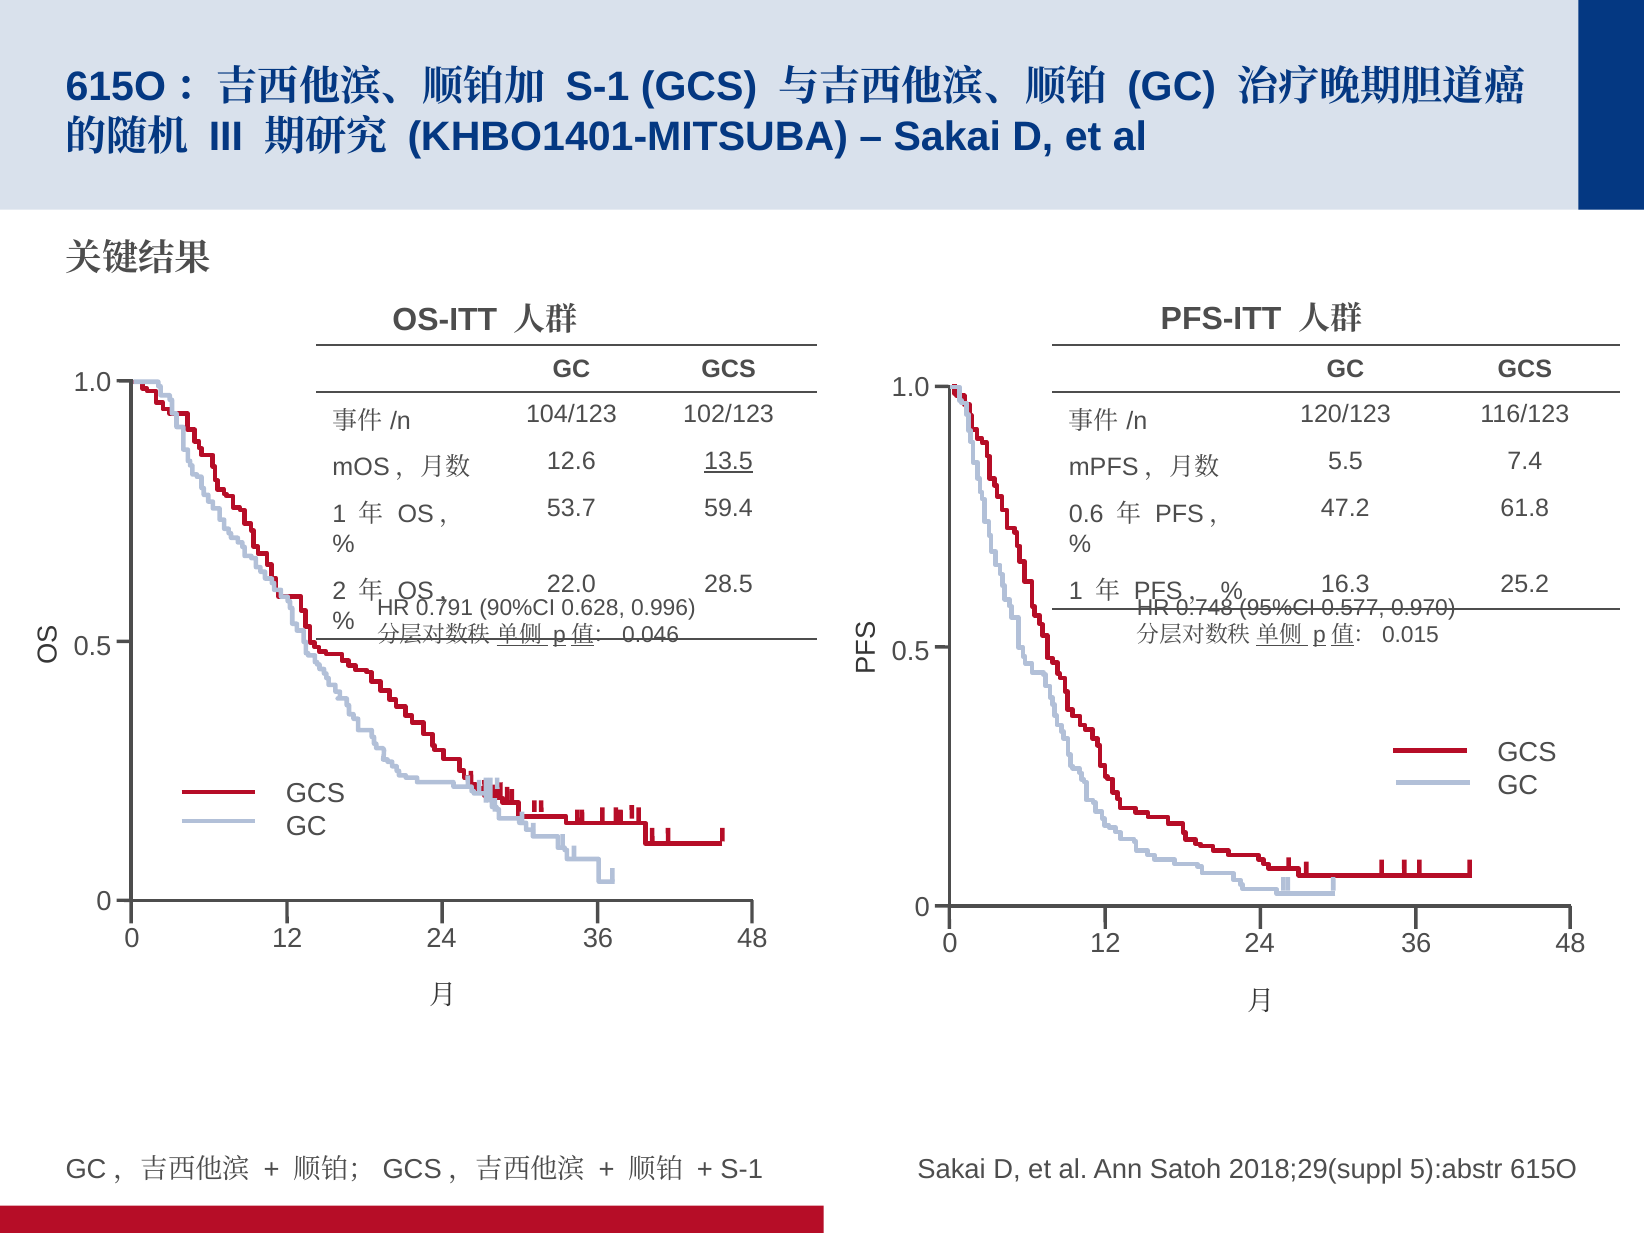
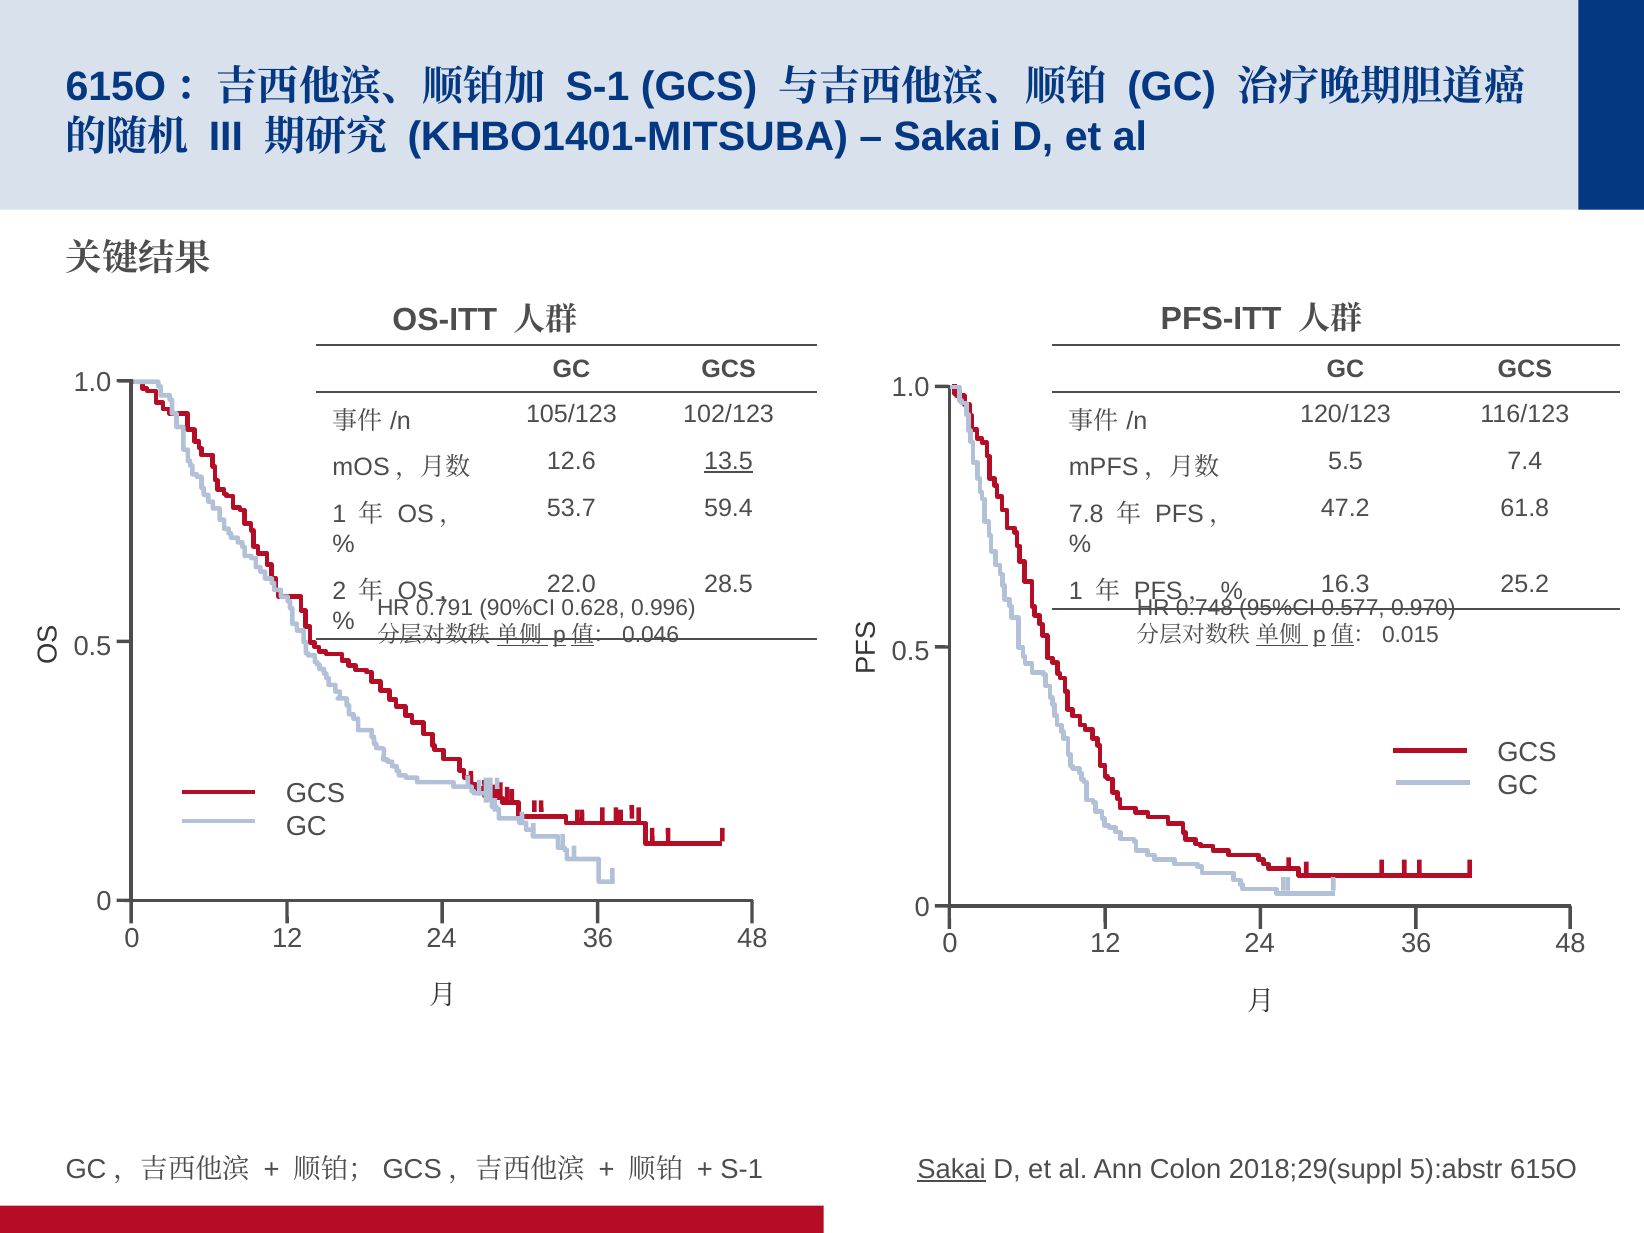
104/123: 104/123 -> 105/123 (571, 414)
0.6: 0.6 -> 7.8 (1086, 514)
Sakai underline: none -> present (952, 1169)
Satoh: Satoh -> Colon (1186, 1169)
